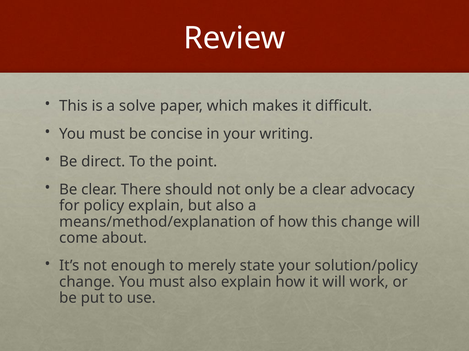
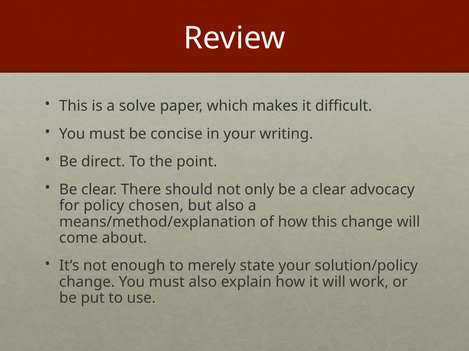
policy explain: explain -> chosen (156, 206)
